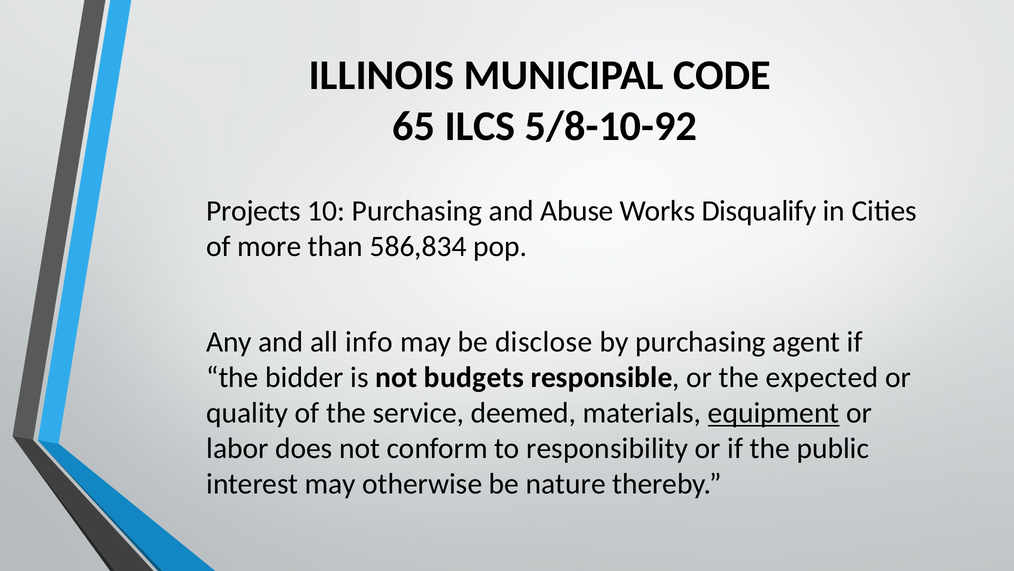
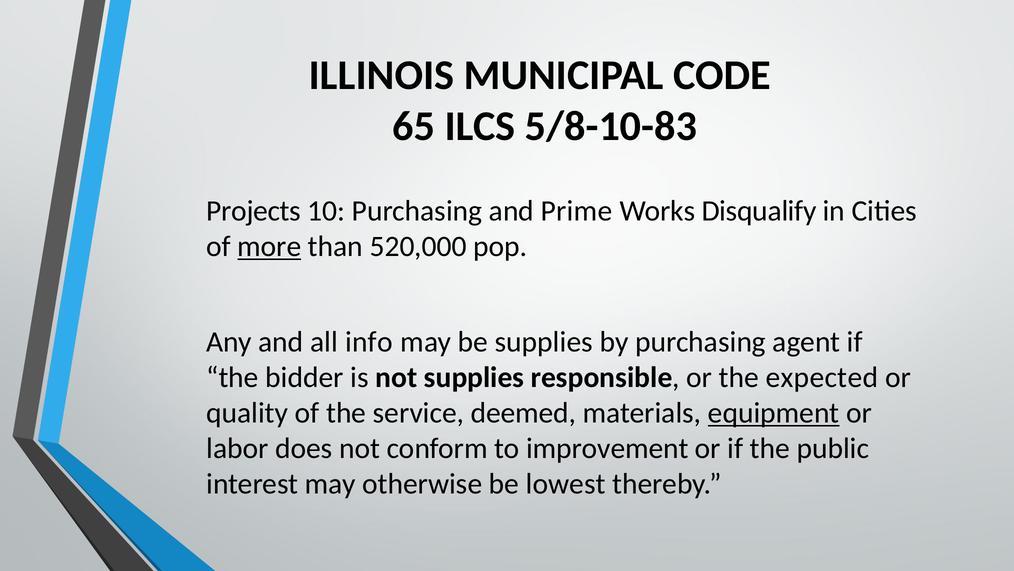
5/8-10-92: 5/8-10-92 -> 5/8-10-83 (611, 126)
Abuse: Abuse -> Prime (577, 211)
more underline: none -> present (269, 246)
586,834: 586,834 -> 520,000 (418, 246)
be disclose: disclose -> supplies (544, 342)
not budgets: budgets -> supplies (474, 377)
responsibility: responsibility -> improvement (607, 448)
nature: nature -> lowest (566, 483)
